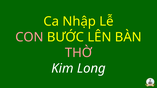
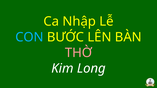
CON colour: pink -> light blue (29, 37)
